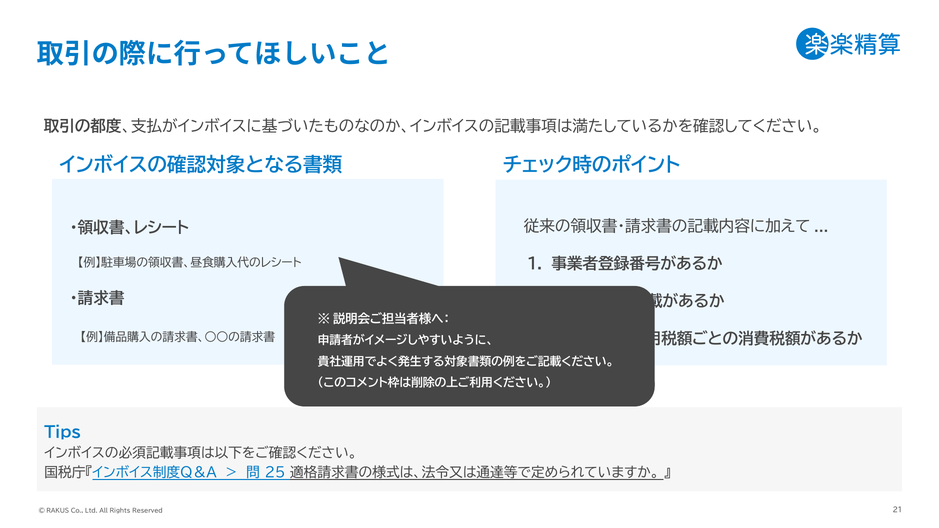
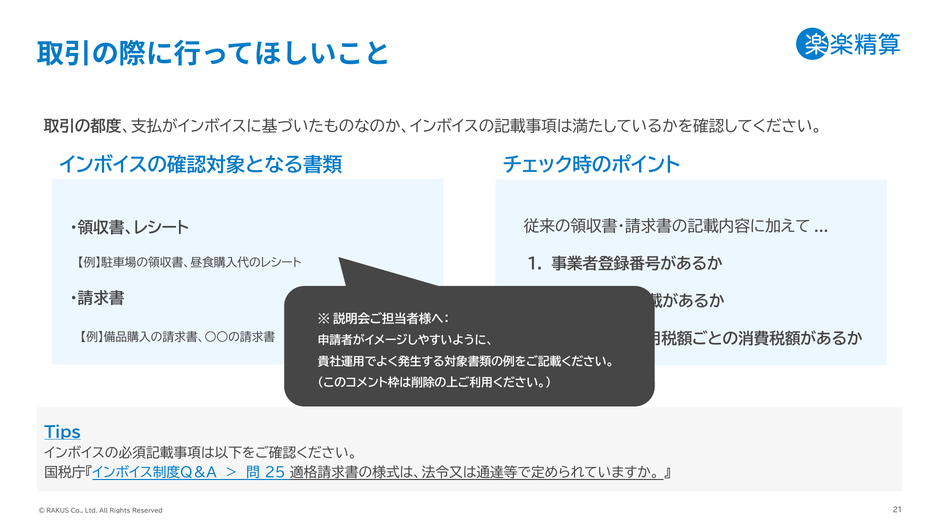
Tips underline: none -> present (63, 433)
